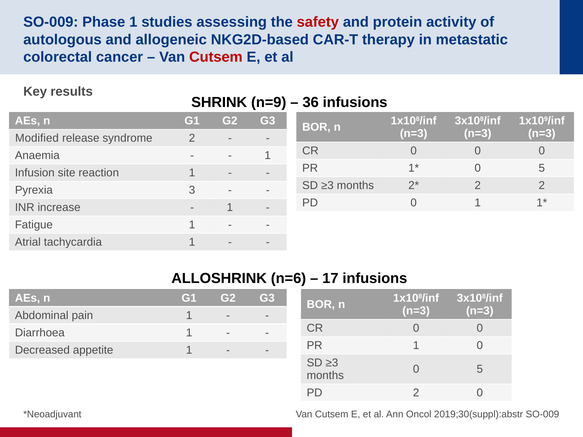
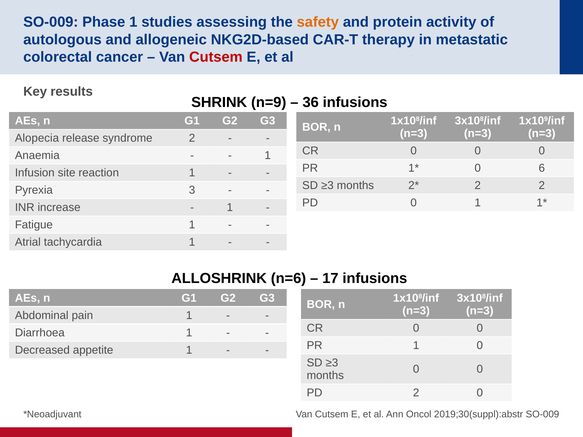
safety colour: red -> orange (318, 22)
Modified: Modified -> Alopecia (37, 138)
5: 5 -> 6 (542, 168)
5: 5 -> 0 (480, 369)
